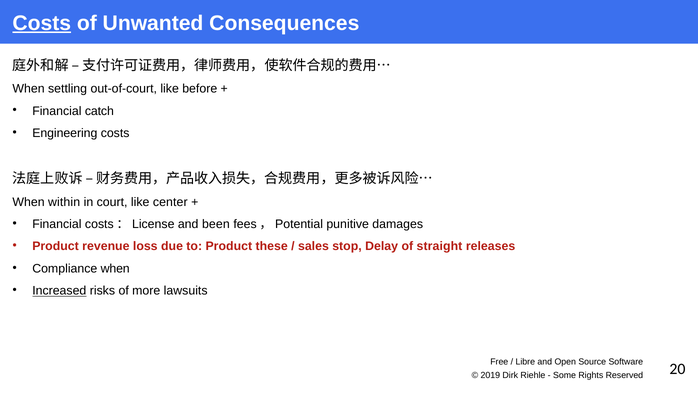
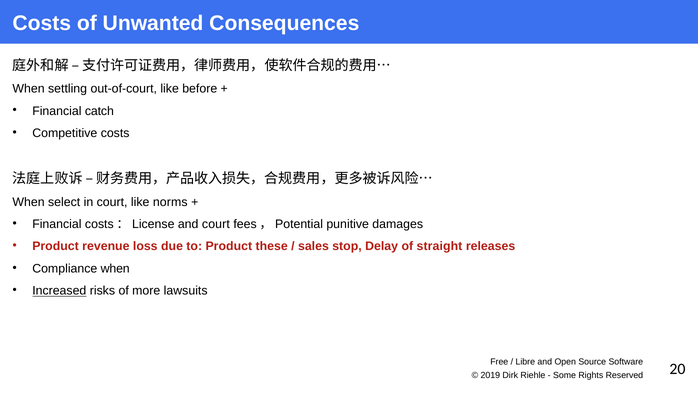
Costs underline: present -> none (42, 23)
Engineering: Engineering -> Competitive (65, 133)
within: within -> select (64, 202)
center: center -> norms (170, 202)
and been: been -> court (216, 224)
